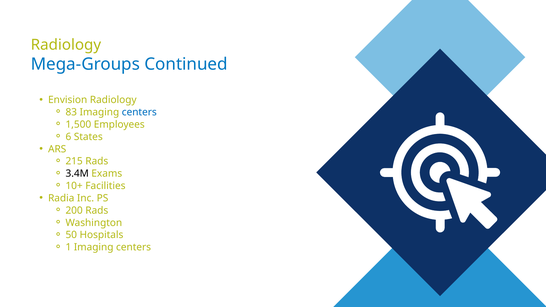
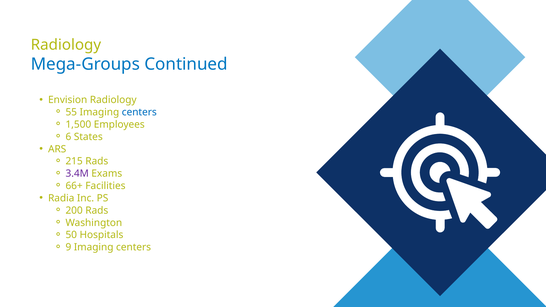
83: 83 -> 55 (71, 112)
3.4M colour: black -> purple (77, 174)
10+: 10+ -> 66+ (74, 186)
1: 1 -> 9 (68, 247)
